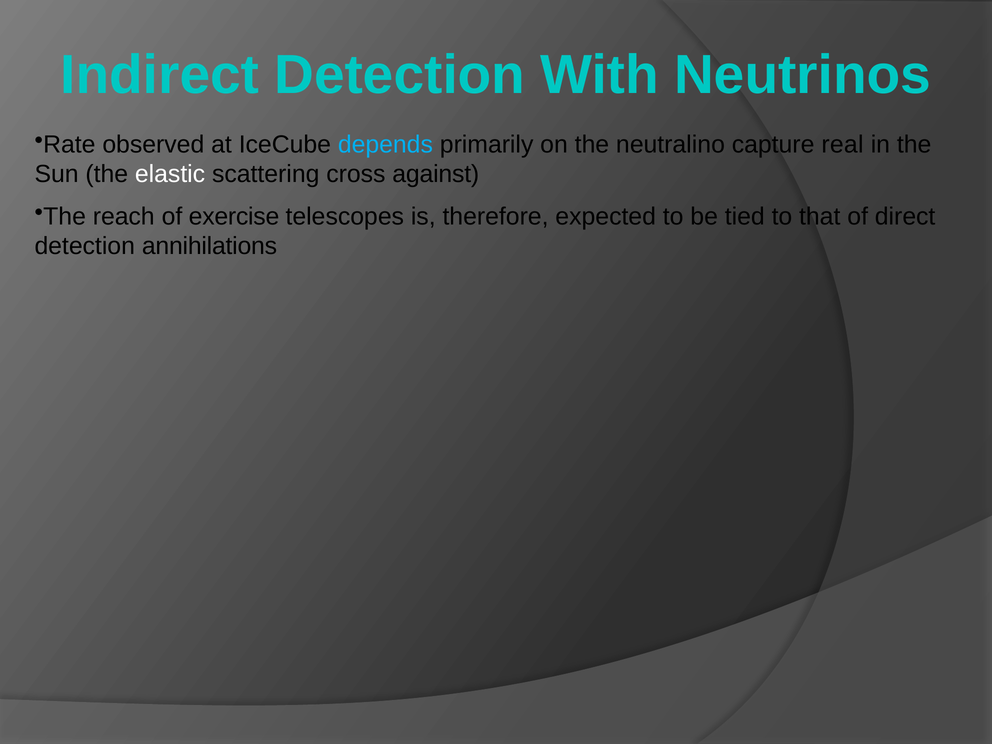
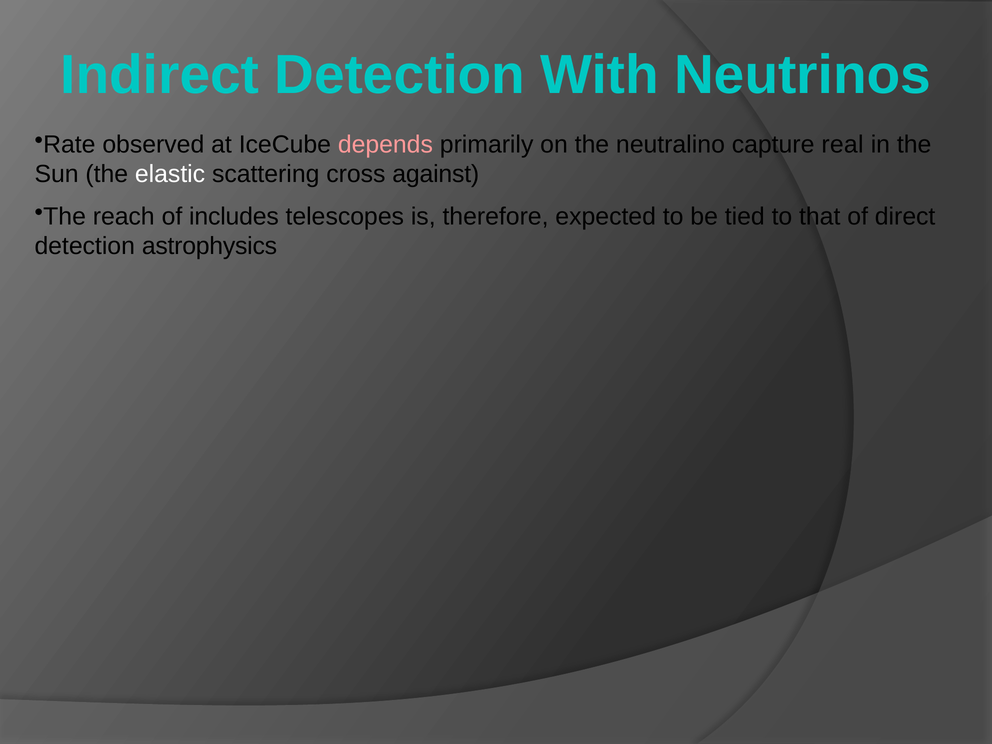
depends colour: light blue -> pink (385, 144)
exercise: exercise -> includes (234, 216)
annihilations: annihilations -> astrophysics (209, 246)
